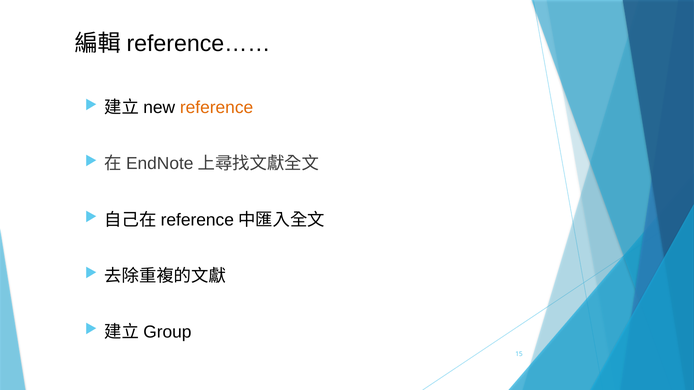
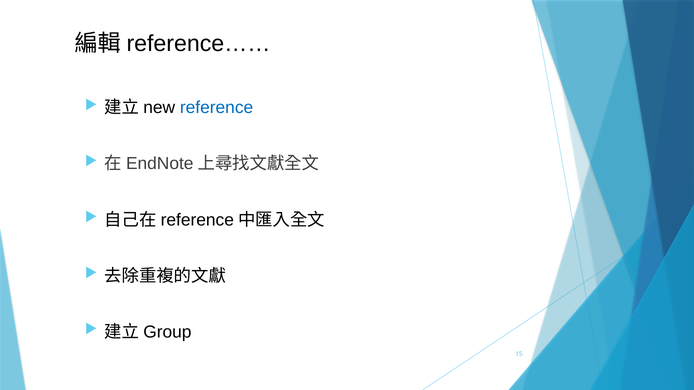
reference colour: orange -> blue (217, 108)
